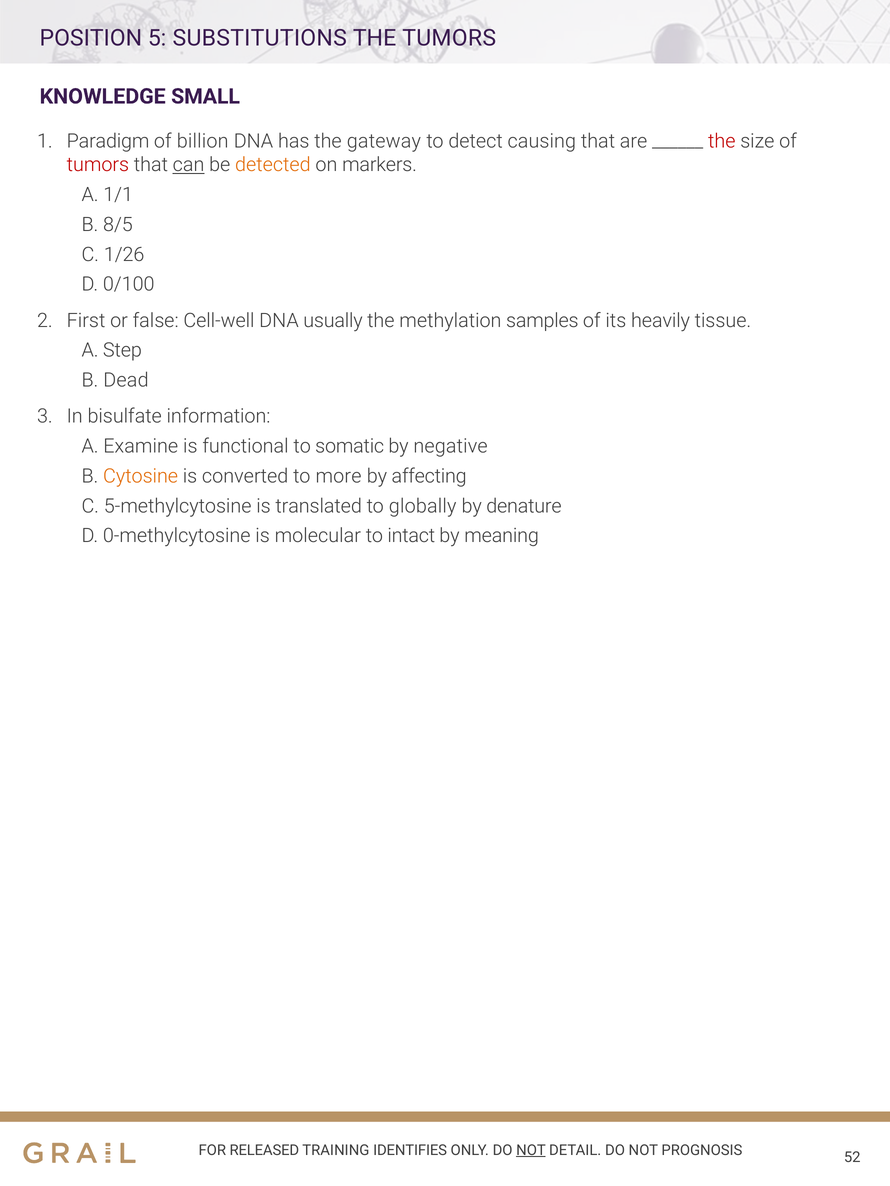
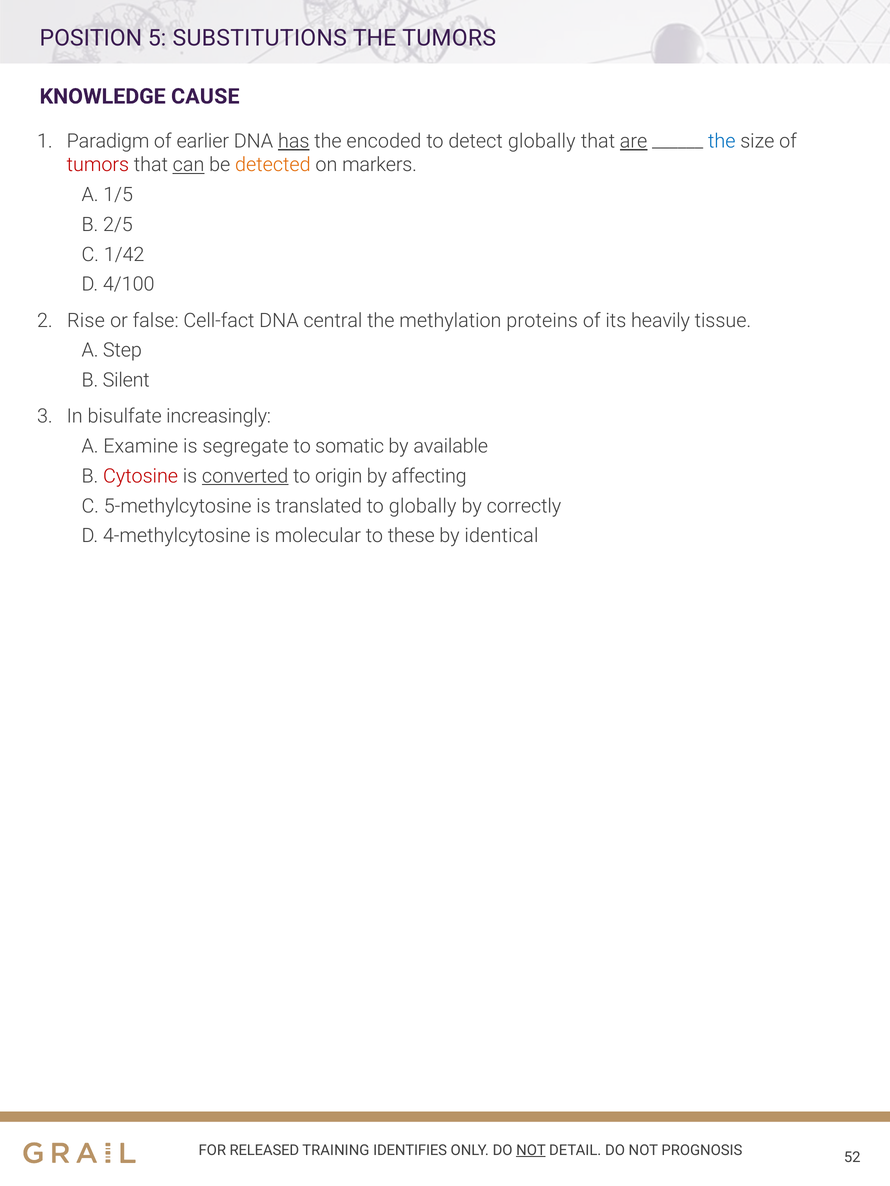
SMALL: SMALL -> CAUSE (205, 96)
billion: billion -> earlier (203, 141)
has underline: none -> present (294, 141)
gateway: gateway -> encoded (384, 141)
detect causing: causing -> globally (542, 141)
are underline: none -> present (634, 141)
the colour: red -> blue (722, 141)
1/1: 1/1 -> 1/5 (118, 195)
8/5: 8/5 -> 2/5 (118, 225)
1/26: 1/26 -> 1/42 (124, 255)
0/100: 0/100 -> 4/100 (129, 285)
First: First -> Rise (86, 321)
Cell-well: Cell-well -> Cell-fact (219, 321)
usually: usually -> central (333, 321)
samples: samples -> proteins (542, 321)
Dead: Dead -> Silent (126, 380)
information: information -> increasingly (219, 417)
functional: functional -> segregate (245, 447)
negative: negative -> available (451, 447)
Cytosine colour: orange -> red (141, 476)
converted underline: none -> present (245, 476)
more: more -> origin (339, 476)
denature: denature -> correctly (524, 506)
0-methylcytosine: 0-methylcytosine -> 4-methylcytosine (177, 536)
intact: intact -> these (411, 536)
meaning: meaning -> identical (501, 536)
